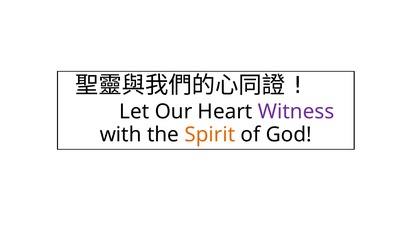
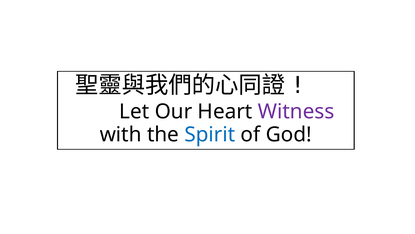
Spirit colour: orange -> blue (210, 134)
